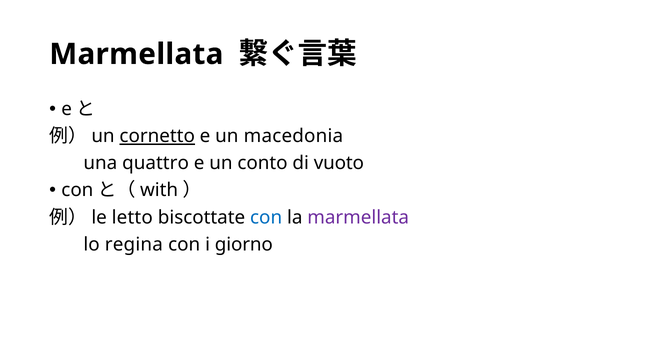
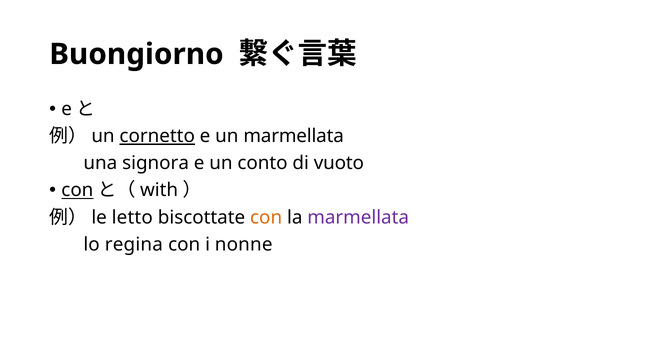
Marmellata: Marmellata -> Buongiorno (136, 54)
un macedonia: macedonia -> marmellata (294, 136)
quattro: quattro -> signora (156, 163)
con underline: none -> present (77, 190)
con colour: blue -> orange (266, 218)
giorno: giorno -> nonne (244, 245)
